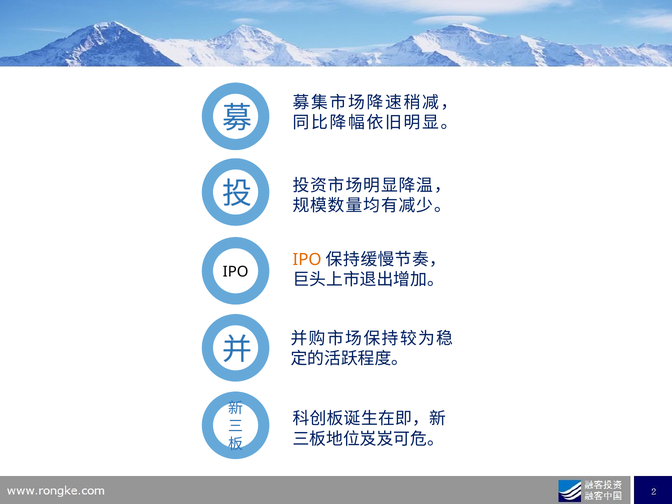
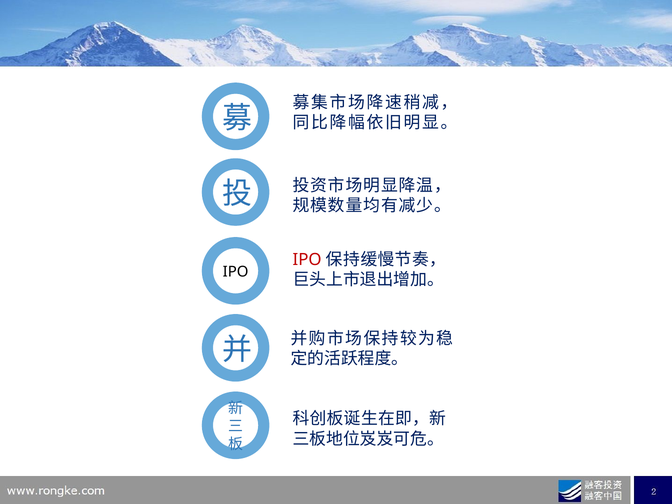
IPO colour: orange -> red (307, 260)
